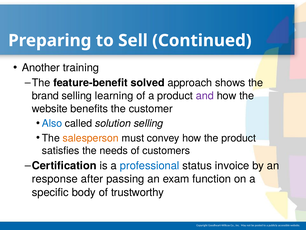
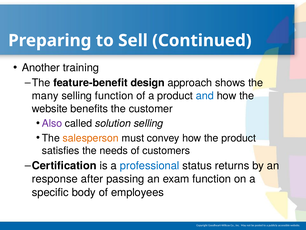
solved: solved -> design (148, 83)
brand: brand -> many (45, 96)
selling learning: learning -> function (114, 96)
and colour: purple -> blue (205, 96)
Also colour: blue -> purple (52, 123)
invoice: invoice -> returns (232, 165)
trustworthy: trustworthy -> employees (137, 192)
